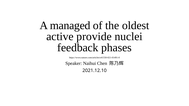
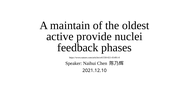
managed: managed -> maintain (70, 26)
